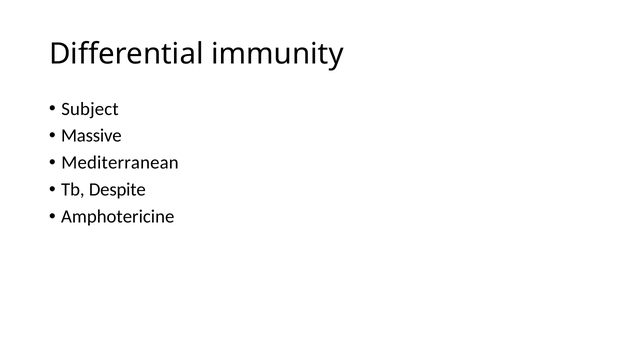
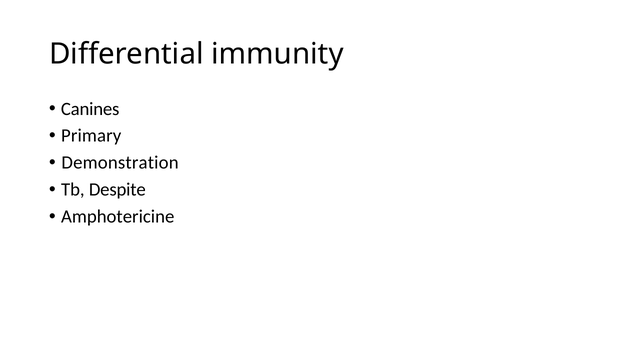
Subject: Subject -> Canines (90, 109)
Massive: Massive -> Primary (91, 136)
Mediterranean: Mediterranean -> Demonstration (120, 163)
